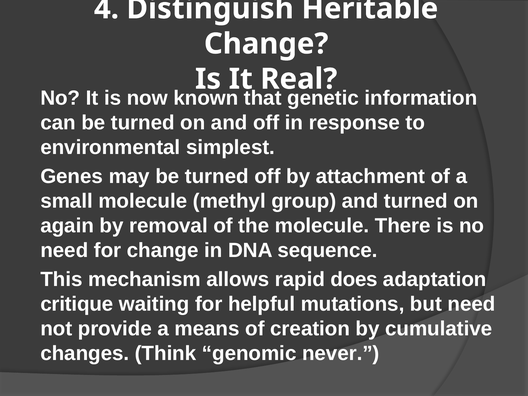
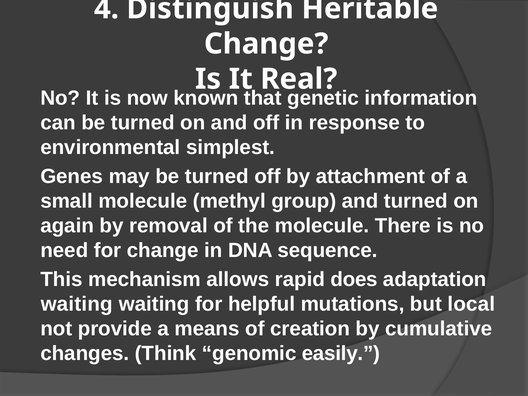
critique: critique -> waiting (77, 304)
but need: need -> local (471, 304)
never: never -> easily (341, 353)
